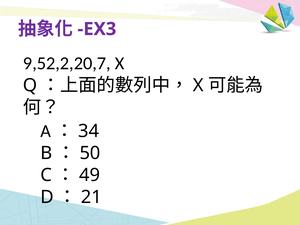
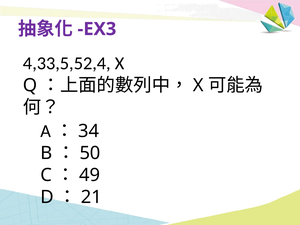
9,52,2,20,7: 9,52,2,20,7 -> 4,33,5,52,4 (67, 63)
